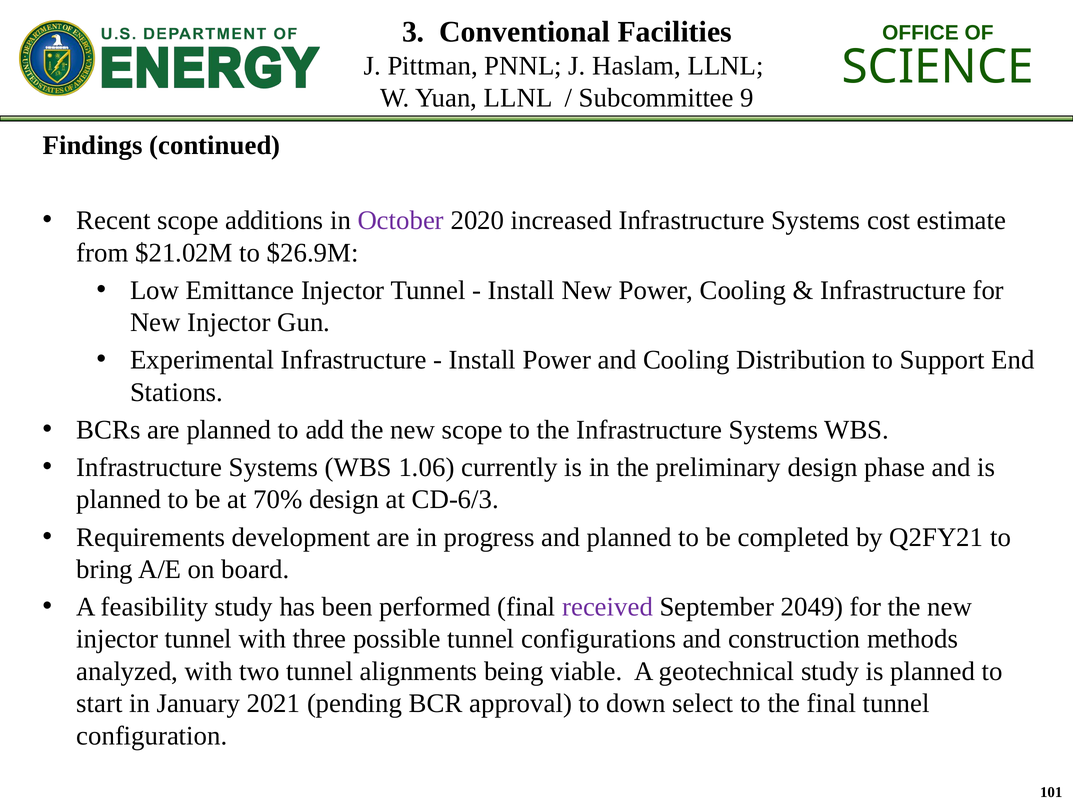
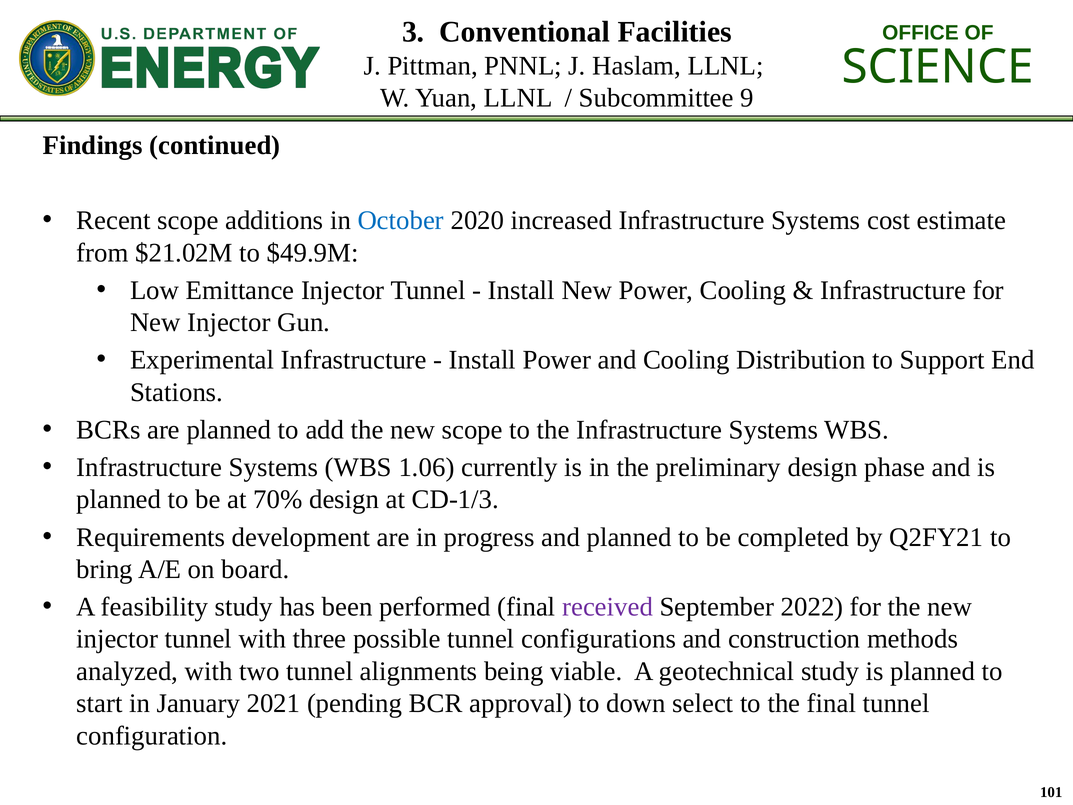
October colour: purple -> blue (401, 220)
$26.9M: $26.9M -> $49.9M (313, 253)
CD-6/3: CD-6/3 -> CD-1/3 (455, 499)
2049: 2049 -> 2022 (812, 607)
